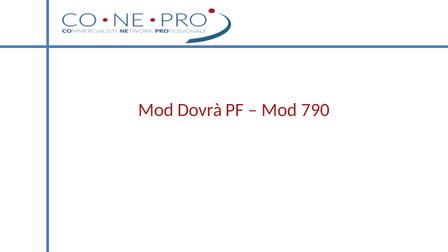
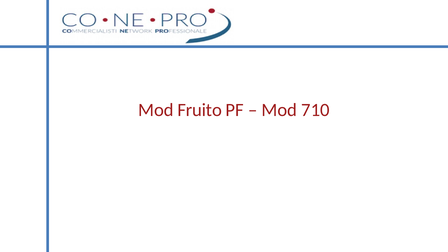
Dovrà: Dovrà -> Fruito (200, 110)
790: 790 -> 710 (315, 110)
